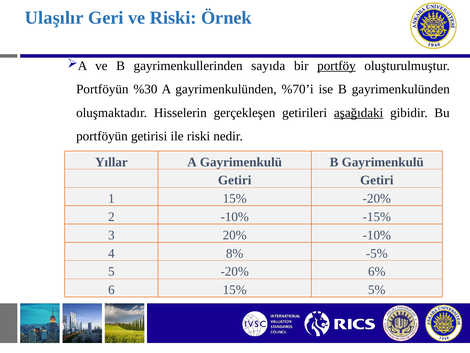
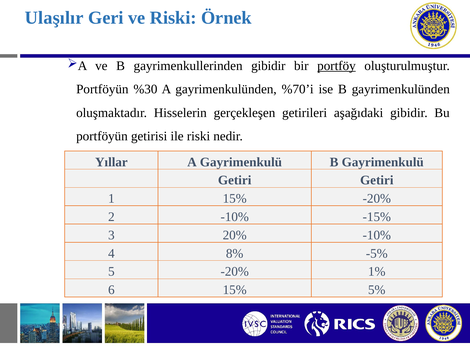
gayrimenkullerinden sayıda: sayıda -> gibidir (268, 66)
aşağıdaki underline: present -> none (359, 113)
6%: 6% -> 1% (377, 271)
